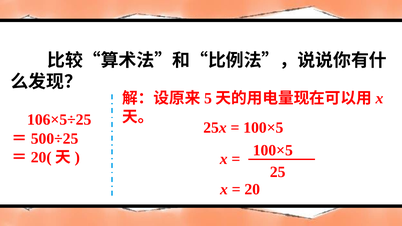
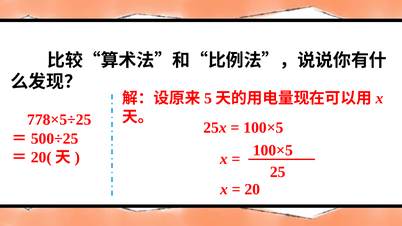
106×5÷25: 106×5÷25 -> 778×5÷25 (59, 120)
